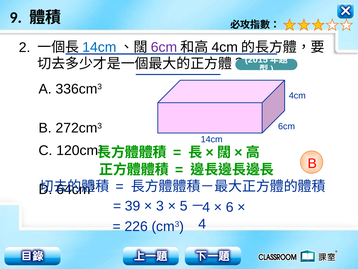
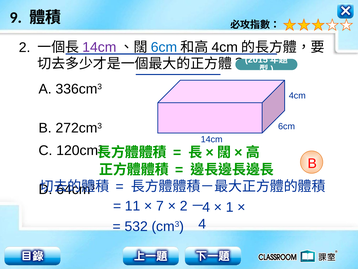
14cm colour: blue -> purple (99, 47)
6cm colour: purple -> blue (164, 47)
39: 39 -> 11 (133, 206)
3: 3 -> 7 (160, 206)
5: 5 -> 2 (184, 206)
6: 6 -> 1 (230, 207)
226: 226 -> 532 (136, 226)
